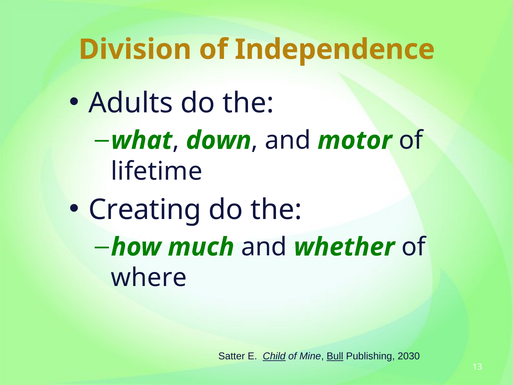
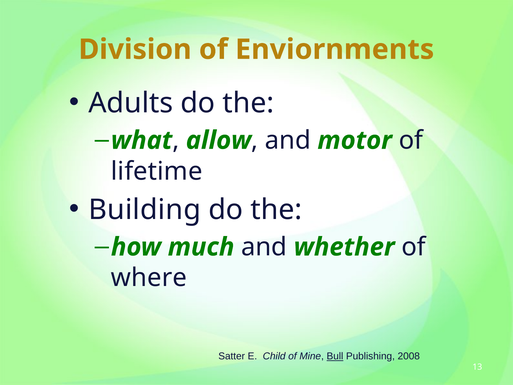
Independence: Independence -> Enviornments (335, 49)
down: down -> allow (219, 140)
Creating: Creating -> Building (145, 209)
Child underline: present -> none (274, 356)
2030: 2030 -> 2008 (409, 356)
